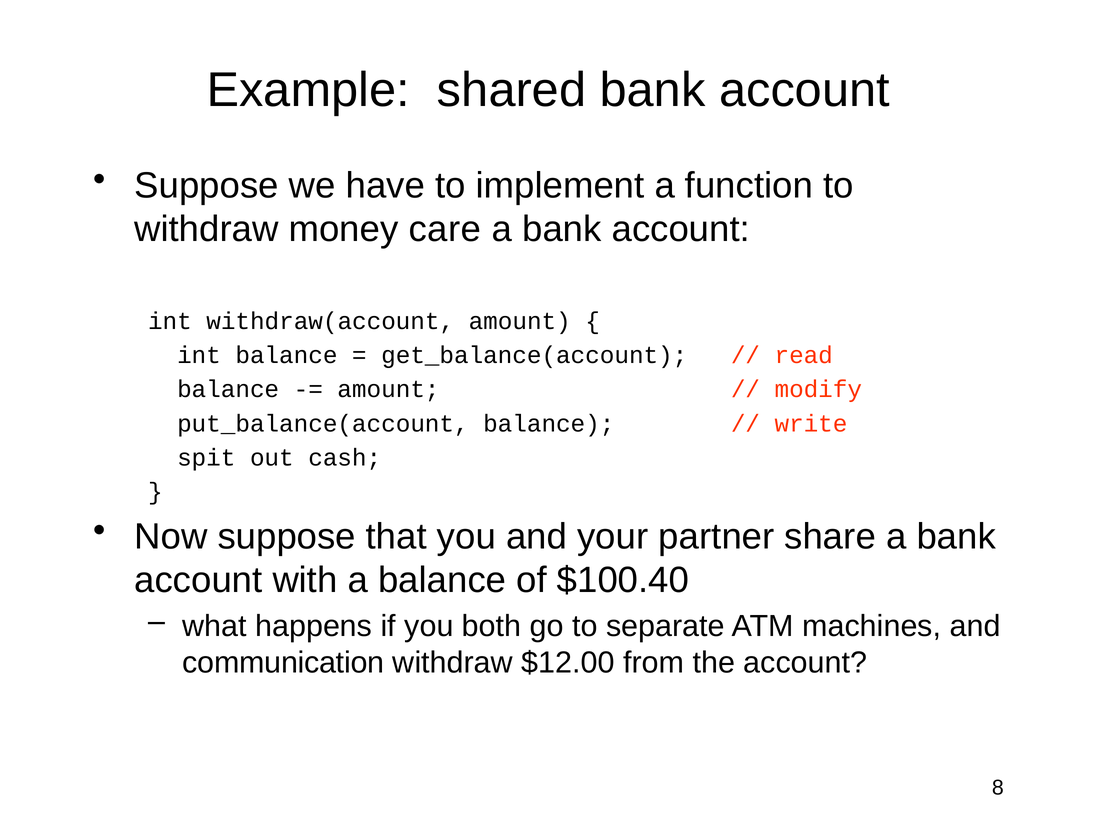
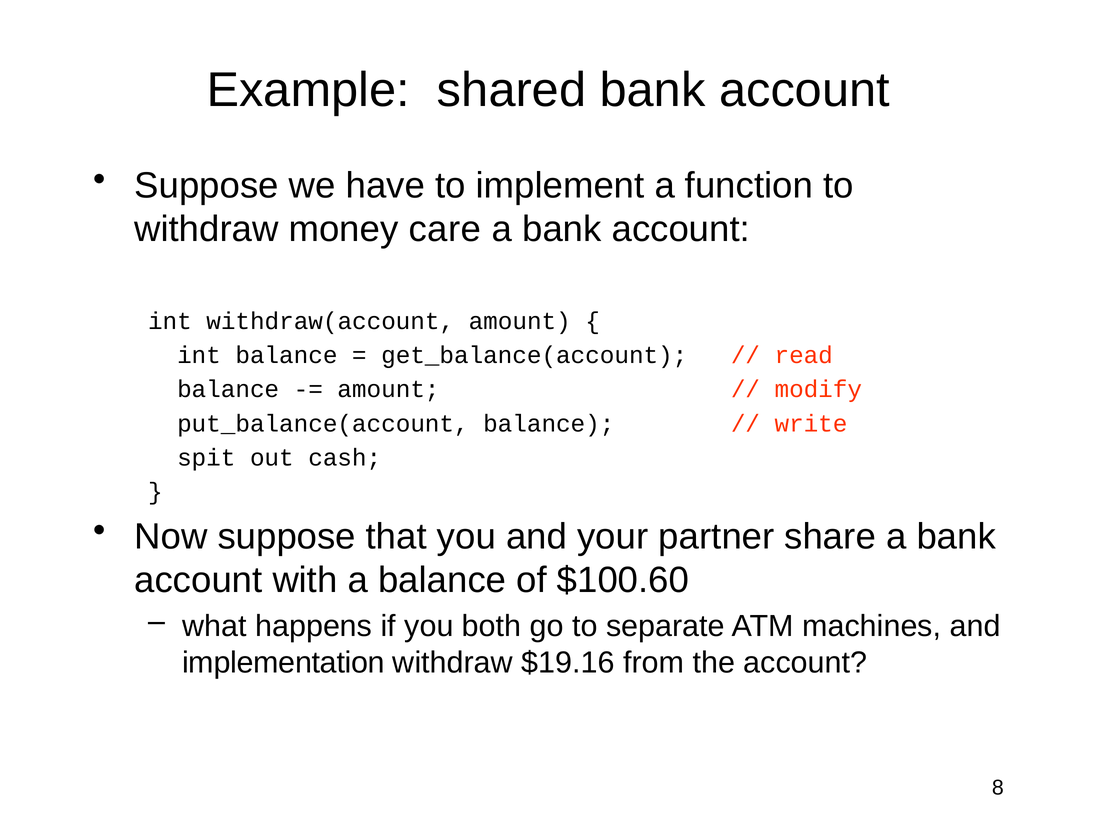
$100.40: $100.40 -> $100.60 (623, 580)
communication: communication -> implementation (283, 663)
$12.00: $12.00 -> $19.16 (568, 663)
